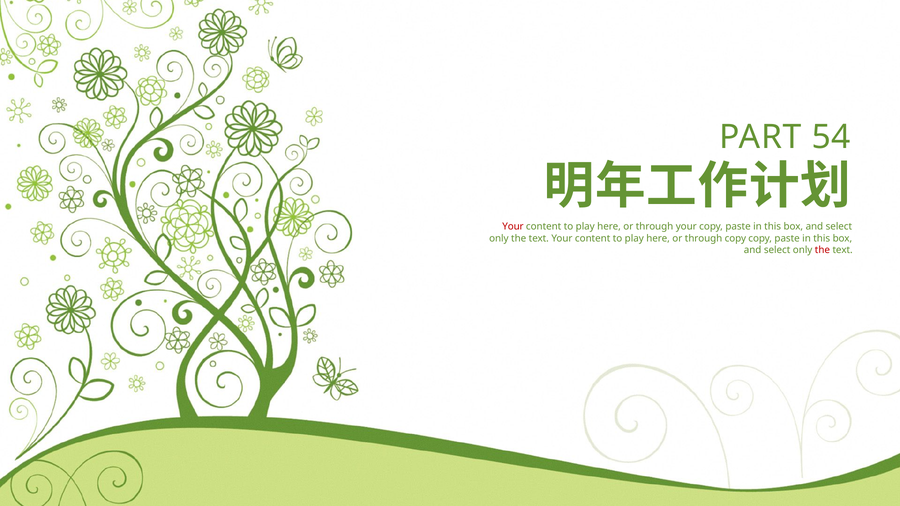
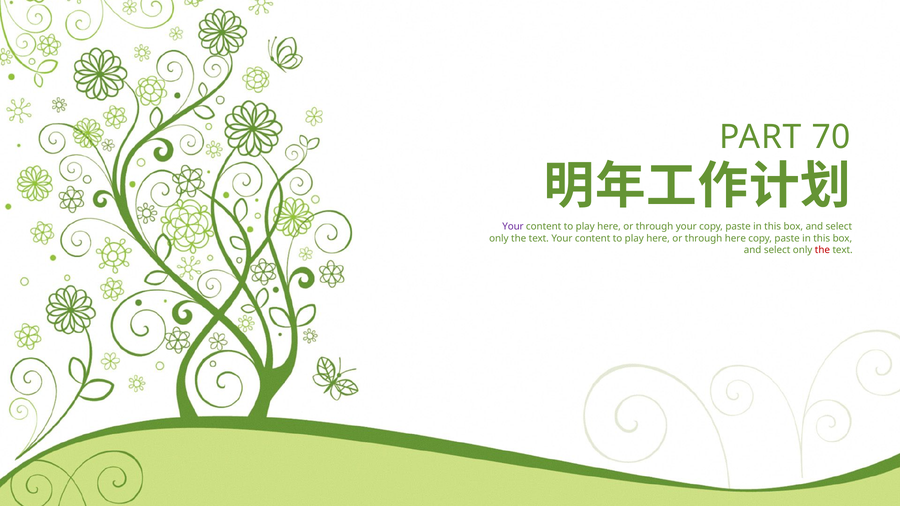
54: 54 -> 70 (831, 137)
Your colour: red -> purple (513, 227)
through copy: copy -> here (735, 238)
